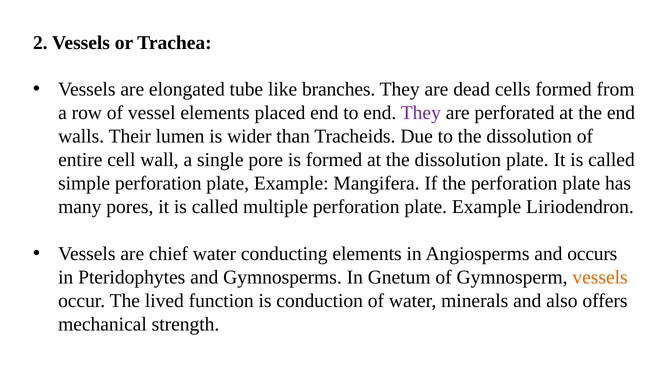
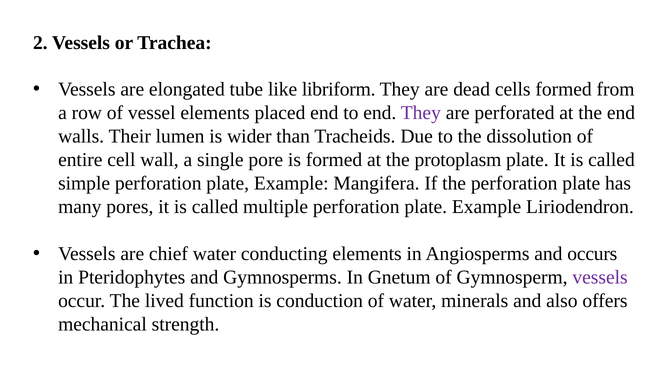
branches: branches -> libriform (339, 89)
at the dissolution: dissolution -> protoplasm (458, 160)
vessels colour: orange -> purple (600, 277)
